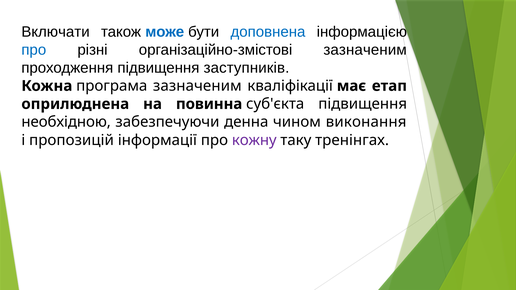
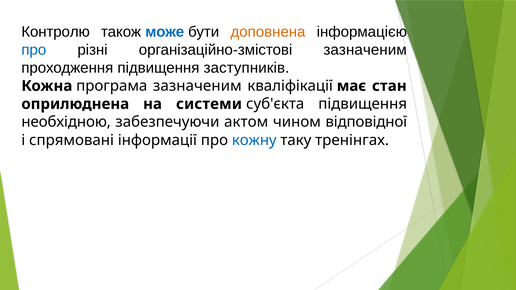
Включати: Включати -> Контролю (56, 32)
доповнена colour: blue -> orange (268, 32)
етап: етап -> стан (389, 86)
повинна: повинна -> системи (209, 104)
денна: денна -> актом (246, 122)
виконання: виконання -> відповідної (366, 122)
пропозицій: пропозицій -> спрямовані (72, 140)
кожну colour: purple -> blue (254, 140)
